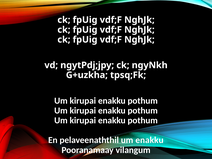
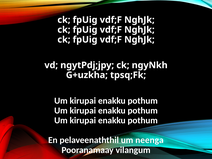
um enakku: enakku -> neenga (149, 140)
